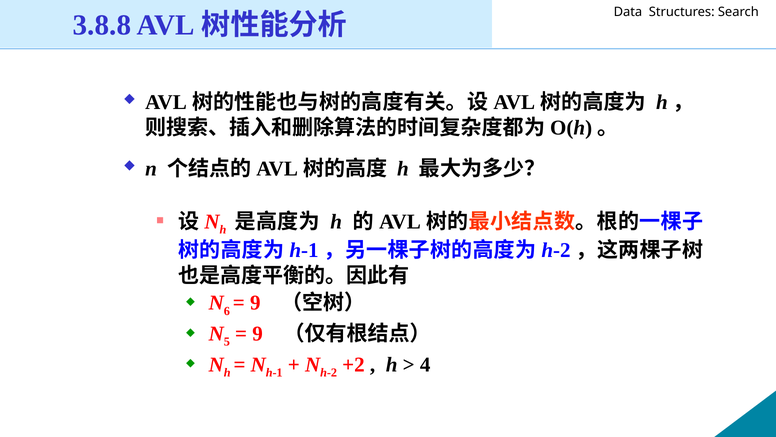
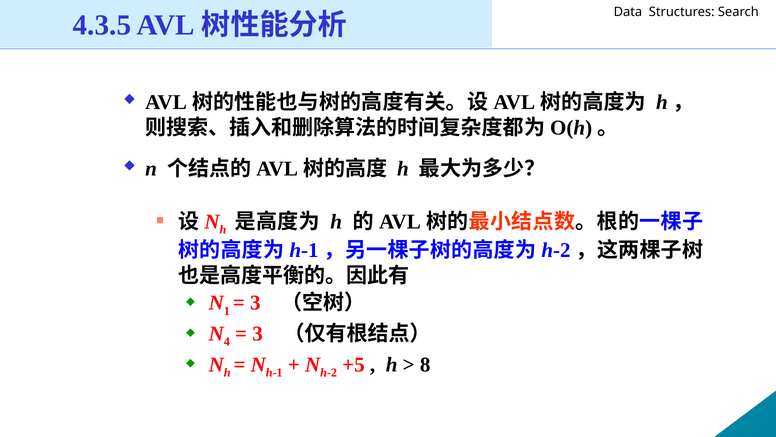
3.8.8: 3.8.8 -> 4.3.5 (102, 25)
6: 6 -> 1 (227, 311)
9: 9 -> 3 (255, 303)
5: 5 -> 4 (227, 342)
9: 9 -> 3 (258, 333)
+2: +2 -> +5 (353, 364)
4: 4 -> 8 (425, 364)
